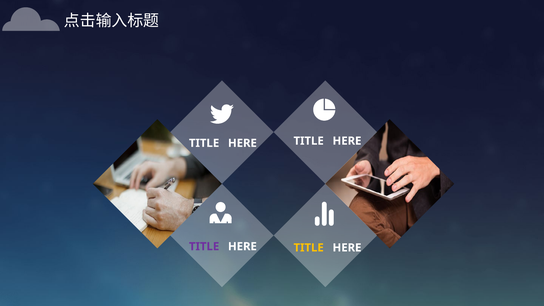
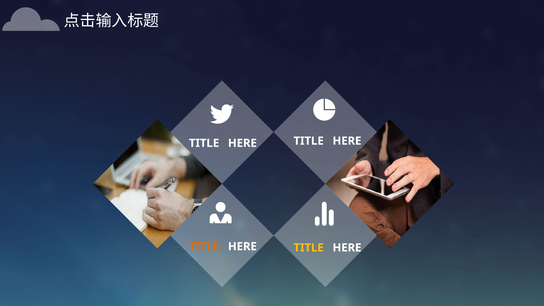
TITLE colour: purple -> orange (204, 247)
